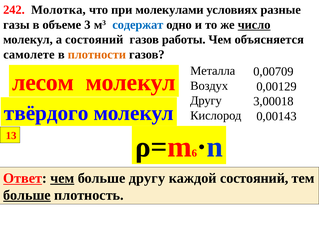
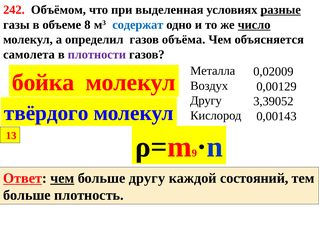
Молотка: Молотка -> Объёмом (58, 10)
молекулами: молекулами -> выделенная (169, 10)
разные underline: none -> present (281, 10)
3: 3 -> 8 (87, 25)
а состояний: состояний -> определил (94, 40)
работы: работы -> объёма (184, 40)
самолете: самолете -> самолета (29, 55)
плотности colour: orange -> purple (97, 55)
0,00709: 0,00709 -> 0,02009 (273, 72)
лесом: лесом -> бойка (43, 83)
3,00018: 3,00018 -> 3,39052 (273, 102)
6: 6 -> 9 (194, 153)
больше underline: present -> none (27, 195)
